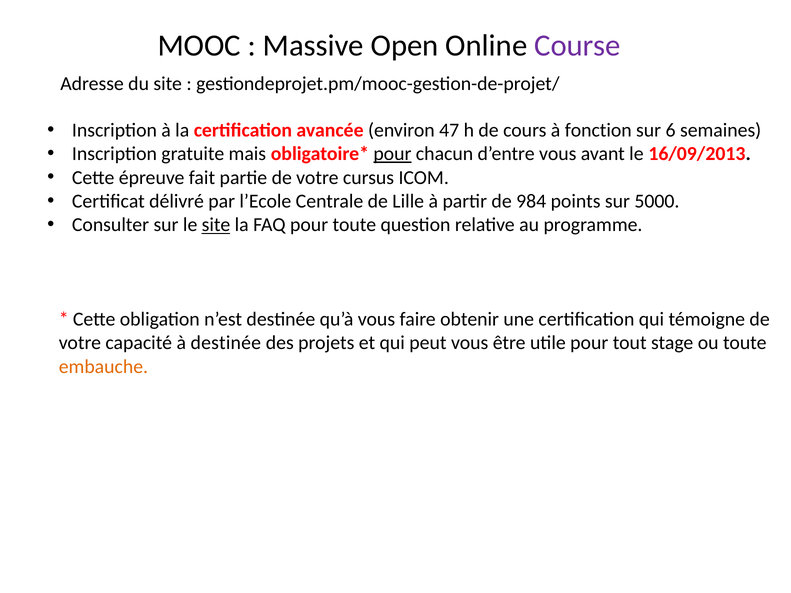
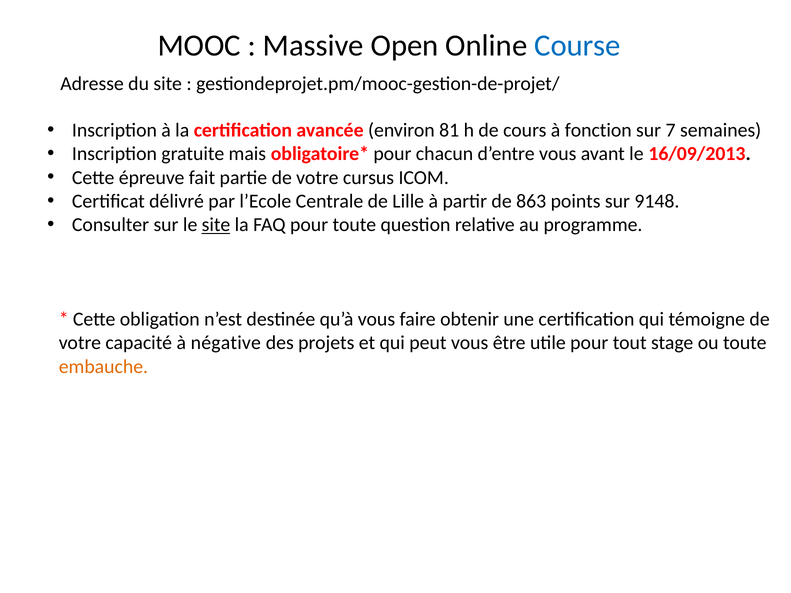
Course colour: purple -> blue (577, 46)
47: 47 -> 81 (449, 130)
6: 6 -> 7 (671, 130)
pour underline: present -> none (392, 154)
984: 984 -> 863 (531, 201)
5000: 5000 -> 9148 (657, 201)
à destinée: destinée -> négative (226, 343)
